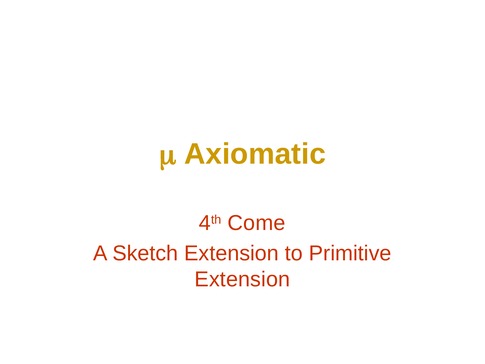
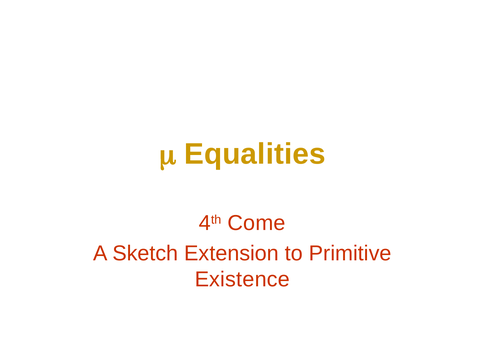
Axiomatic: Axiomatic -> Equalities (255, 154)
Extension: Extension -> Existence (242, 279)
